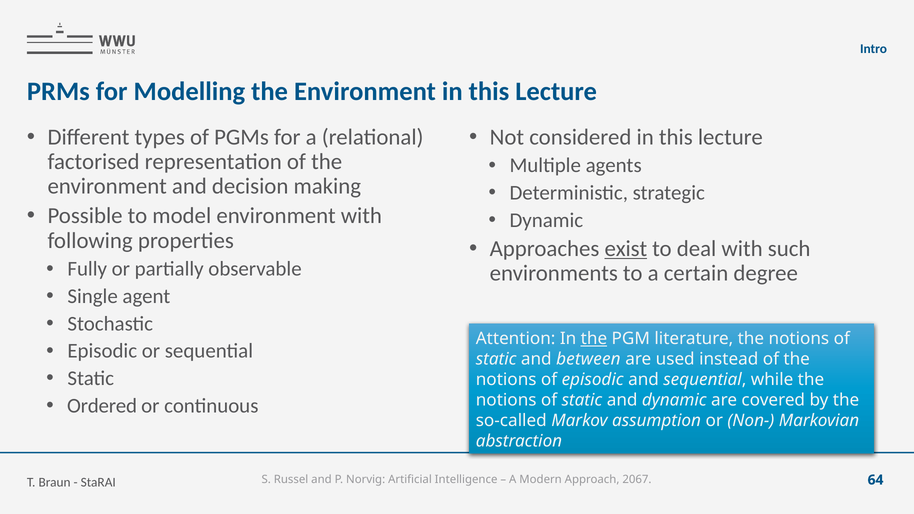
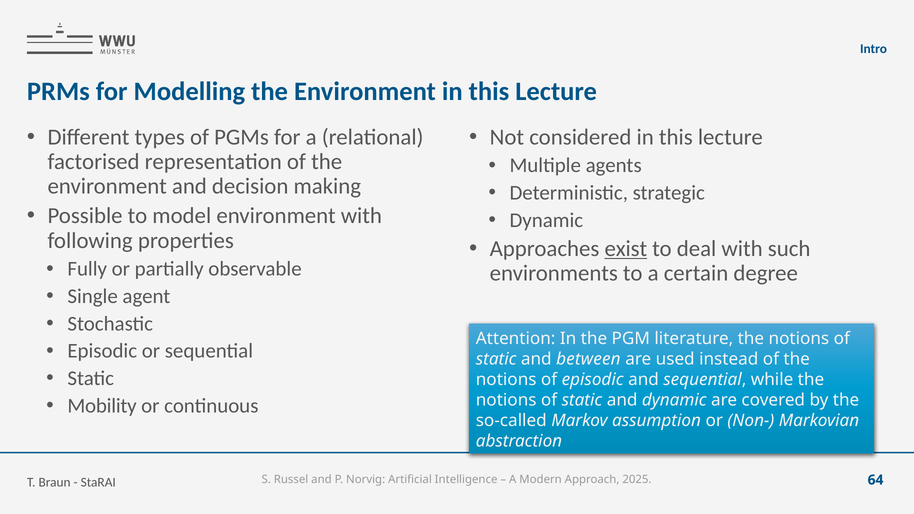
the underline: present -> none (594, 338)
Ordered: Ordered -> Mobility (102, 406)
2067: 2067 -> 2025 (637, 480)
